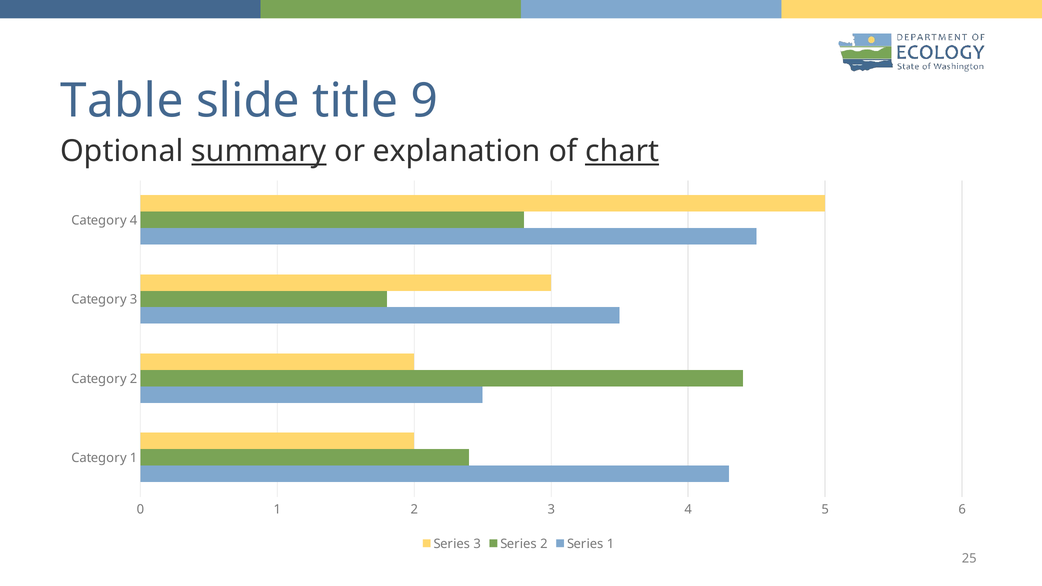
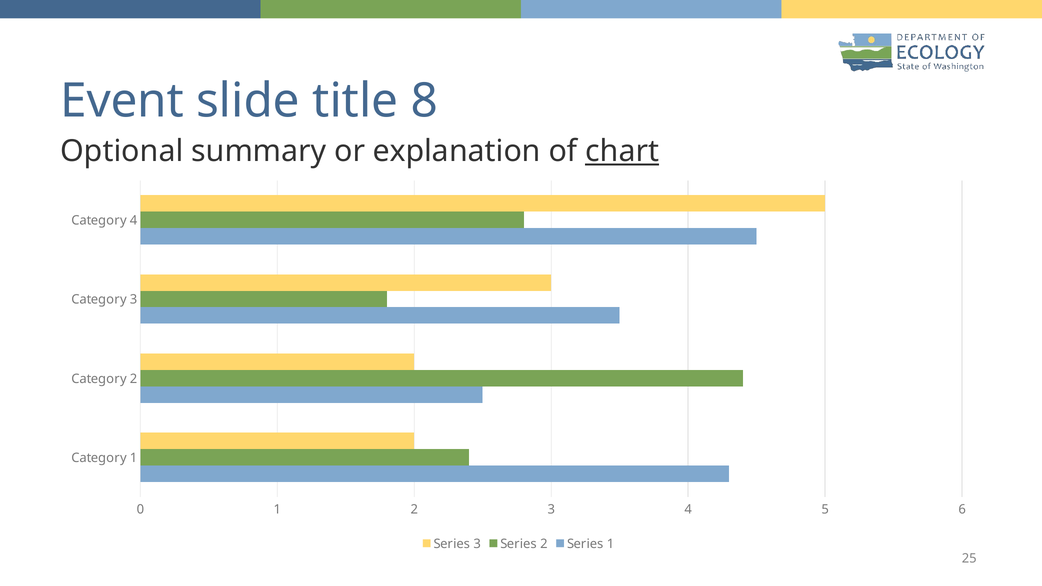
Table: Table -> Event (122, 101)
9: 9 -> 8 (424, 101)
summary underline: present -> none (259, 151)
